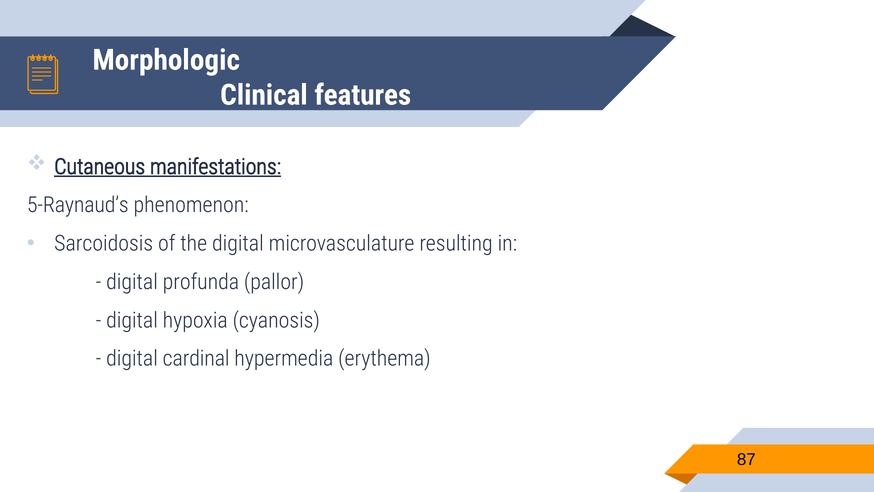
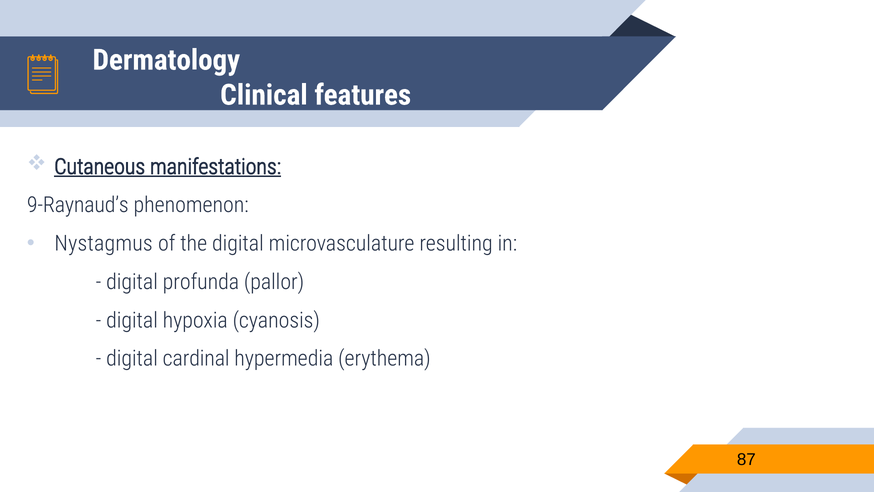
Morphologic: Morphologic -> Dermatology (166, 60)
5-Raynaud’s: 5-Raynaud’s -> 9-Raynaud’s (78, 205)
Sarcoidosis: Sarcoidosis -> Nystagmus (104, 243)
